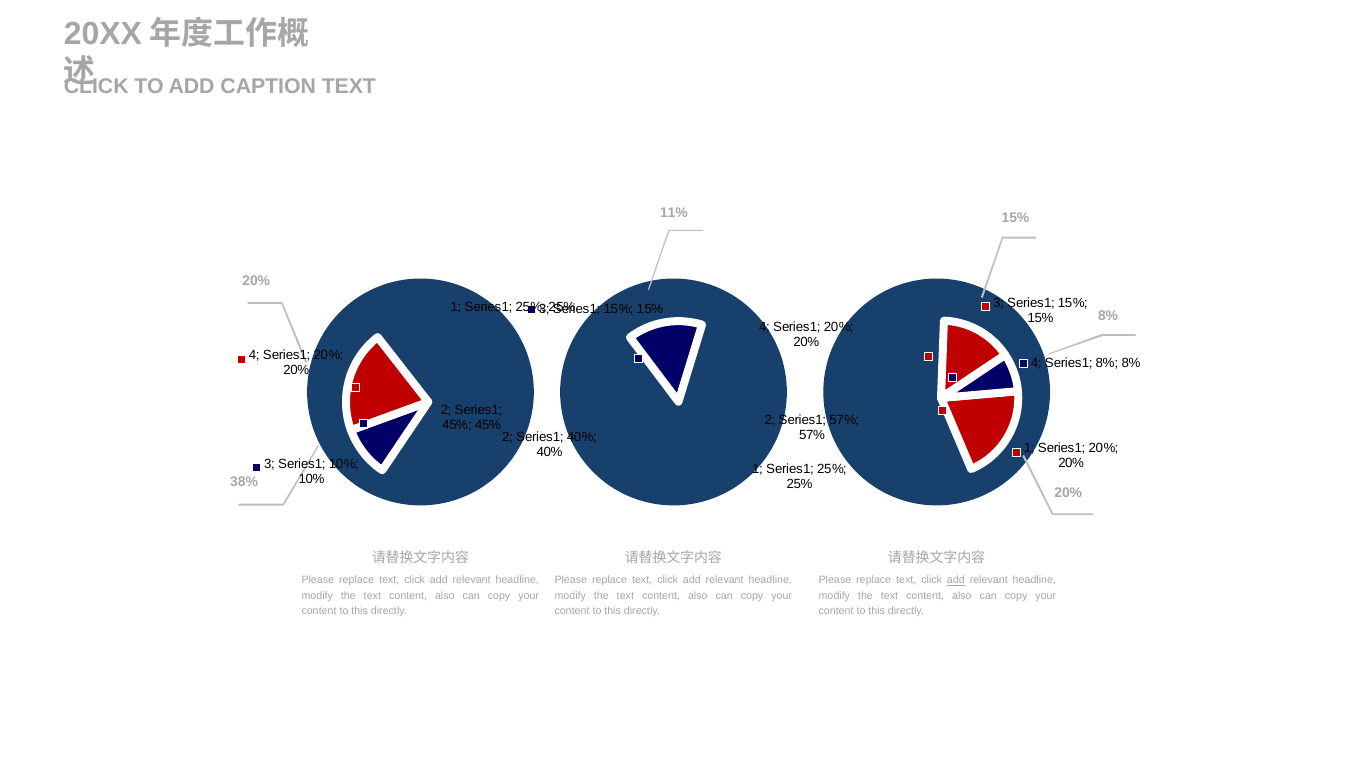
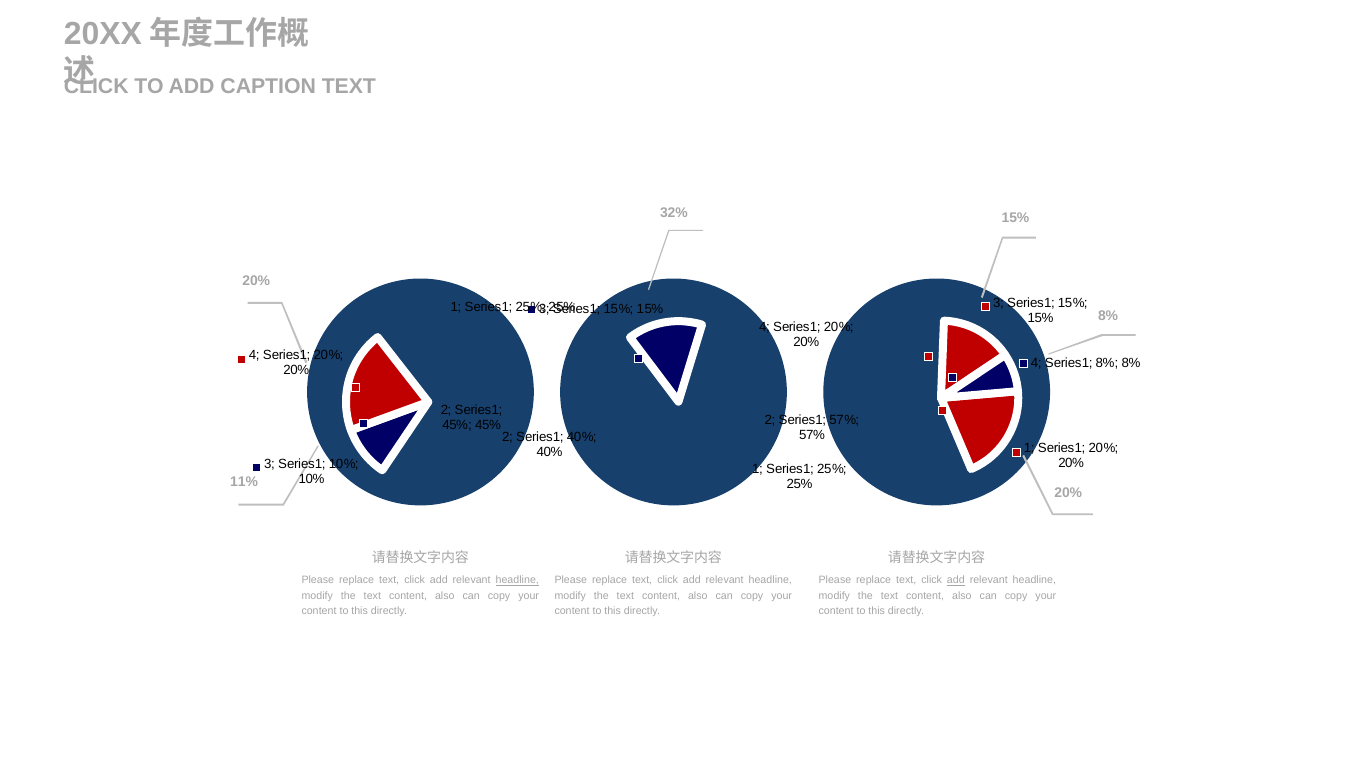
11%: 11% -> 32% (674, 213)
38%: 38% -> 11% (244, 482)
headline underline: none -> present (517, 580)
